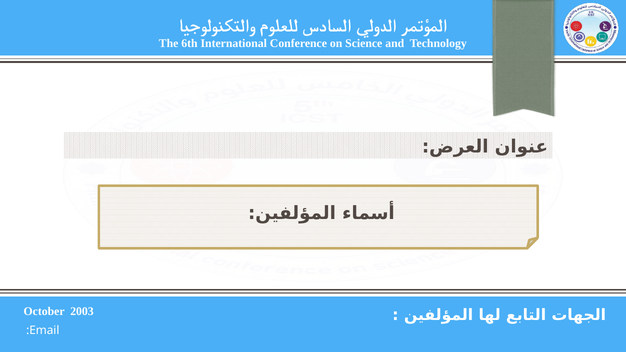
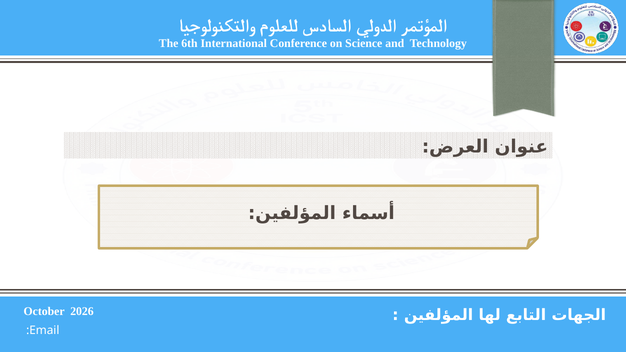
2003: 2003 -> 2026 (82, 312)
